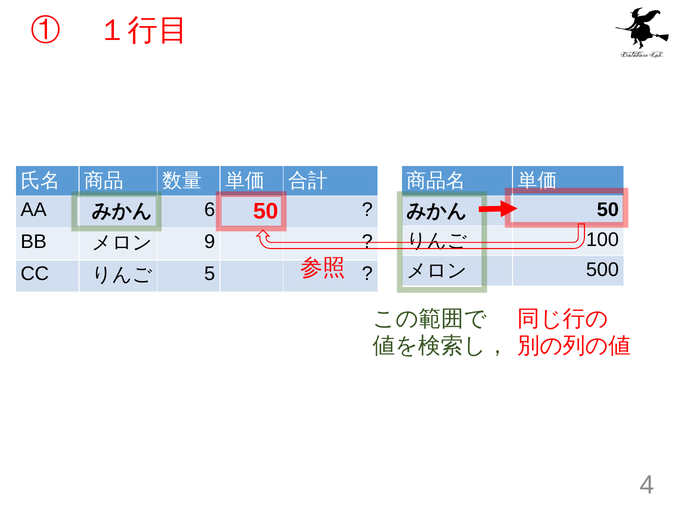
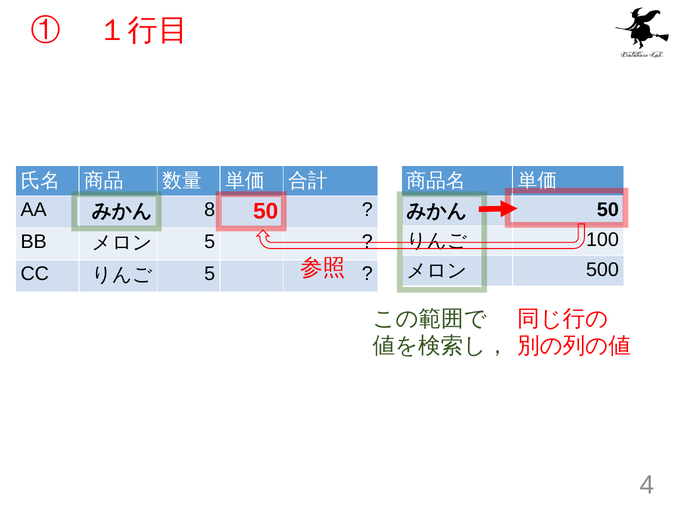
6: 6 -> 8 (210, 210)
9: 9 -> 5 (210, 242)
